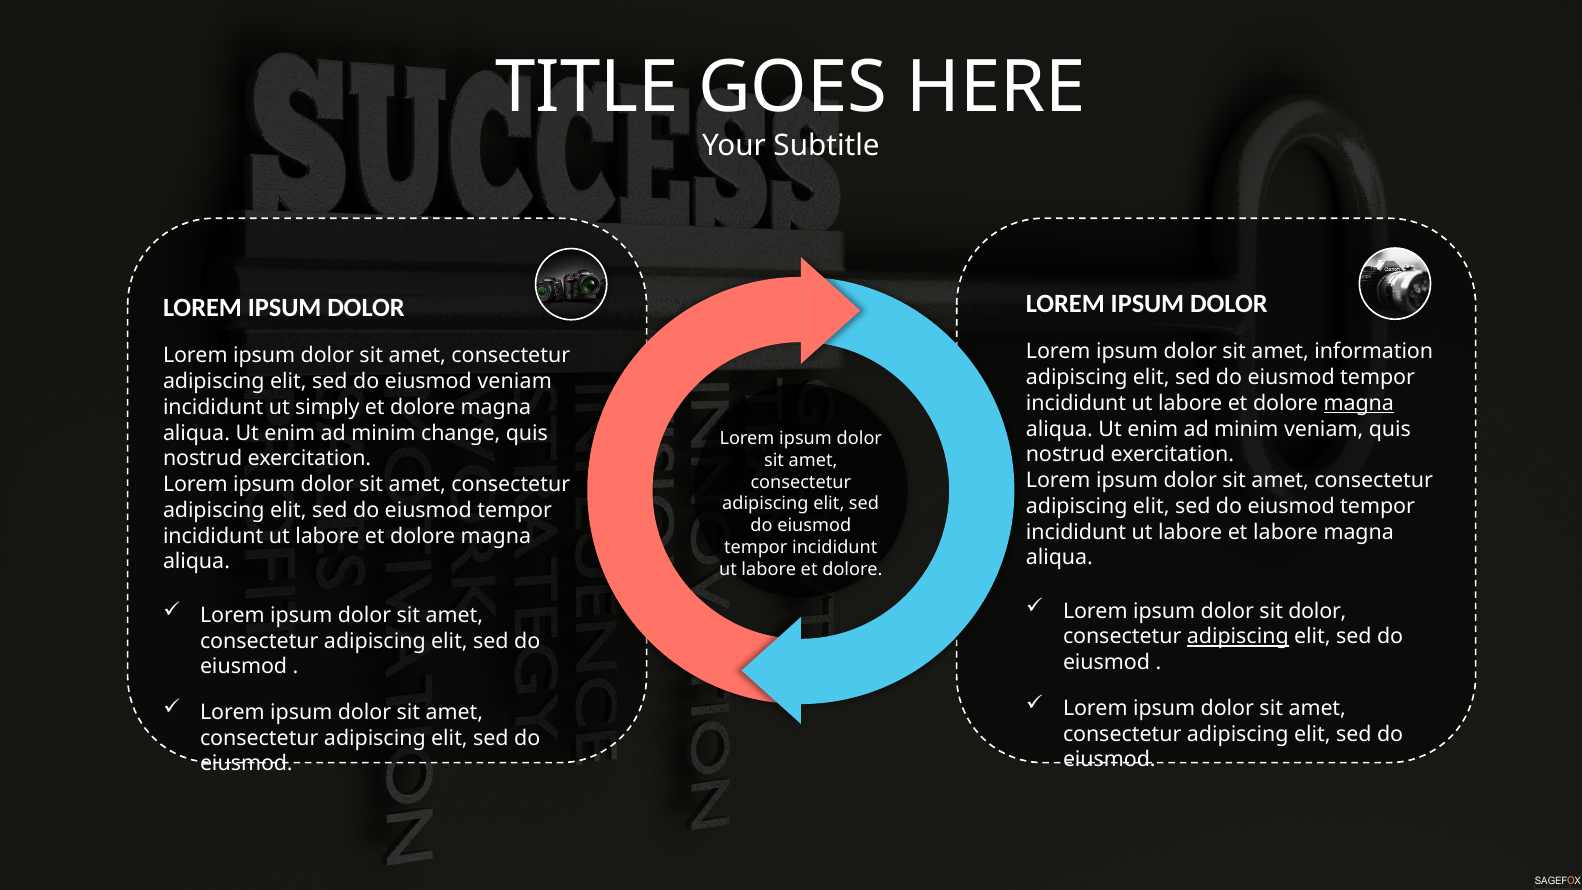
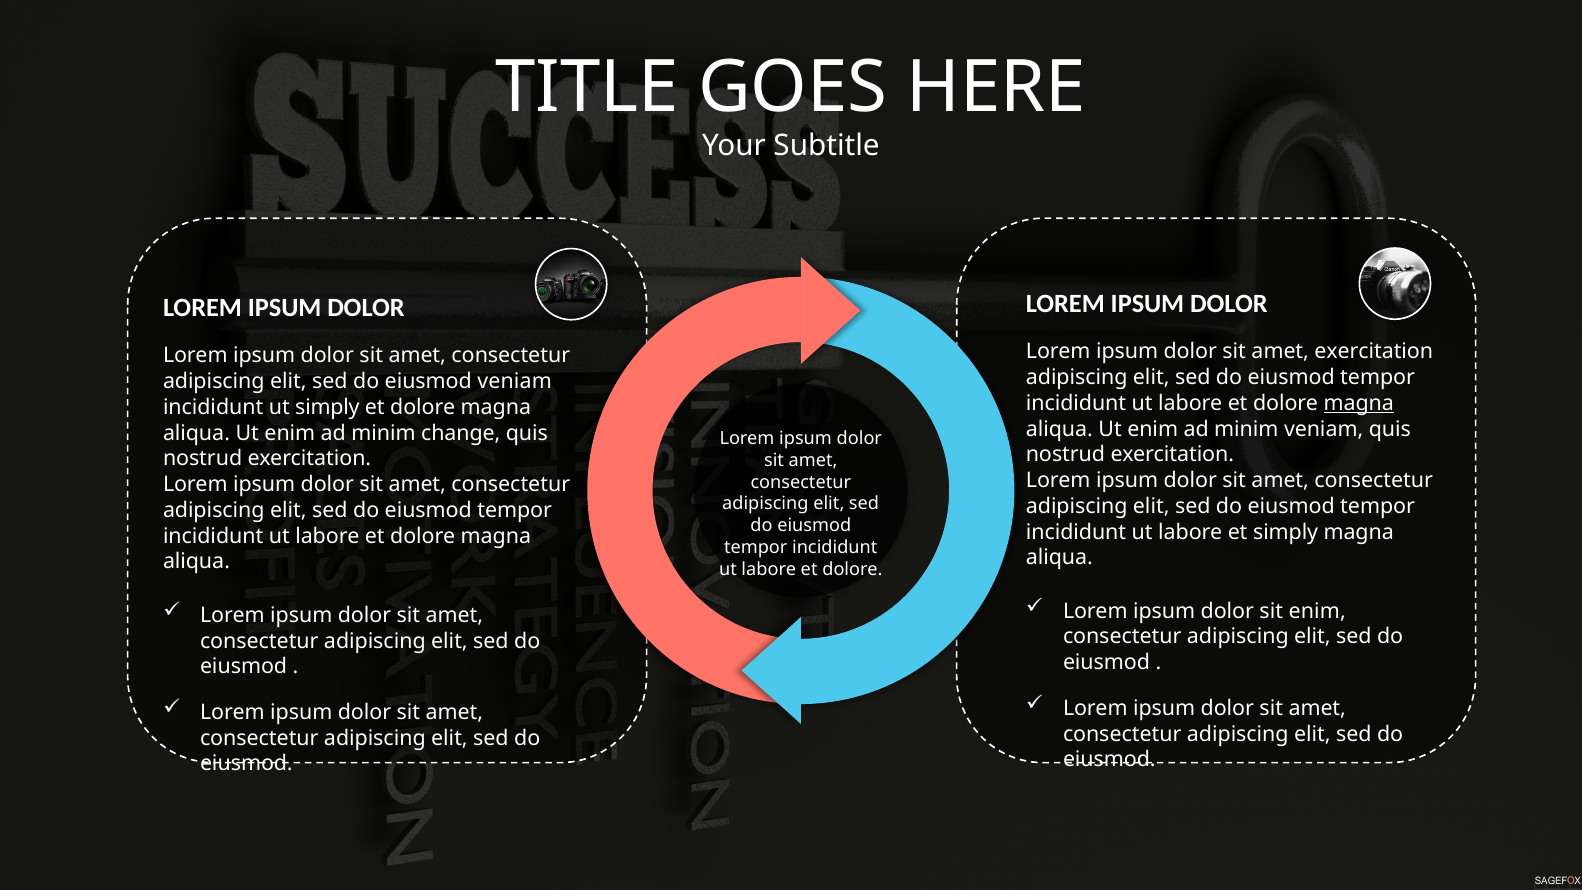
amet information: information -> exercitation (1374, 352)
et labore: labore -> simply (1286, 532)
sit dolor: dolor -> enim (1317, 611)
adipiscing underline: present -> none (1238, 637)
